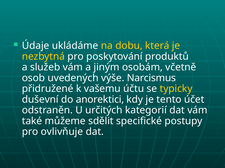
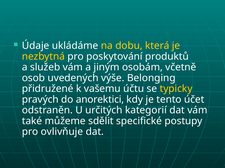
Narcismus: Narcismus -> Belonging (151, 78)
duševní: duševní -> pravých (40, 100)
